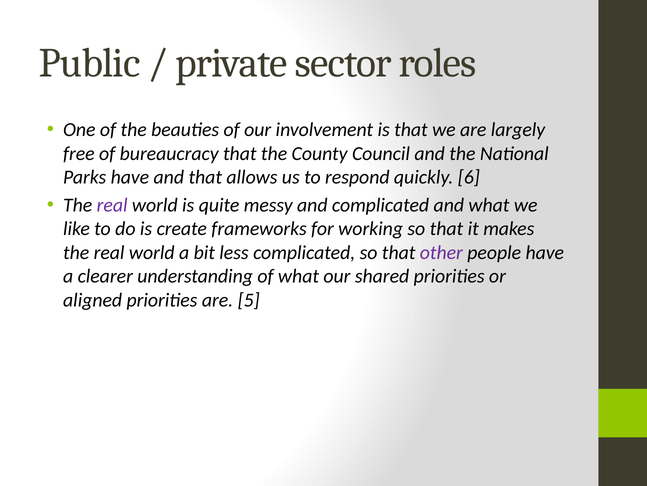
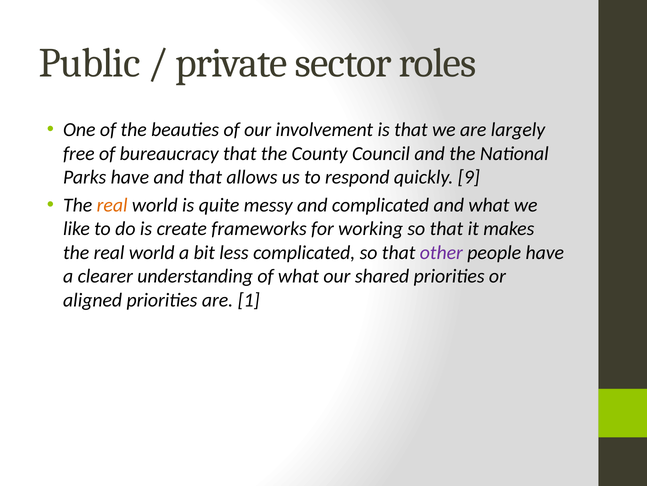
6: 6 -> 9 (469, 177)
real colour: purple -> orange (112, 205)
5: 5 -> 1 (249, 300)
